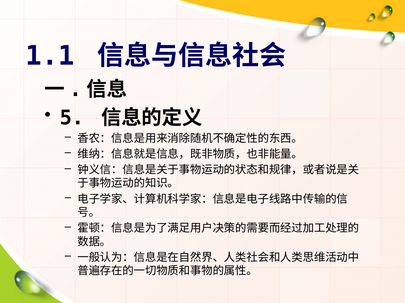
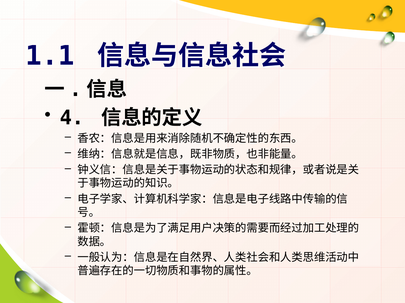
5: 5 -> 4 (72, 118)
